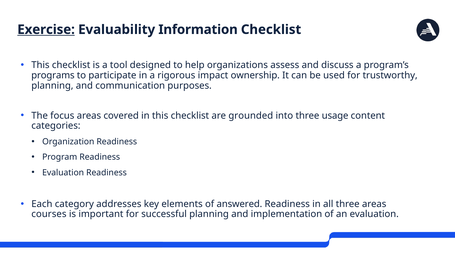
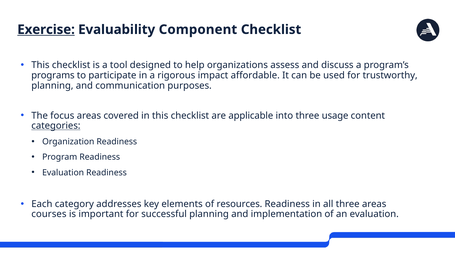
Information: Information -> Component (198, 30)
ownership: ownership -> affordable (255, 75)
grounded: grounded -> applicable (251, 116)
categories underline: none -> present (56, 126)
answered: answered -> resources (239, 204)
